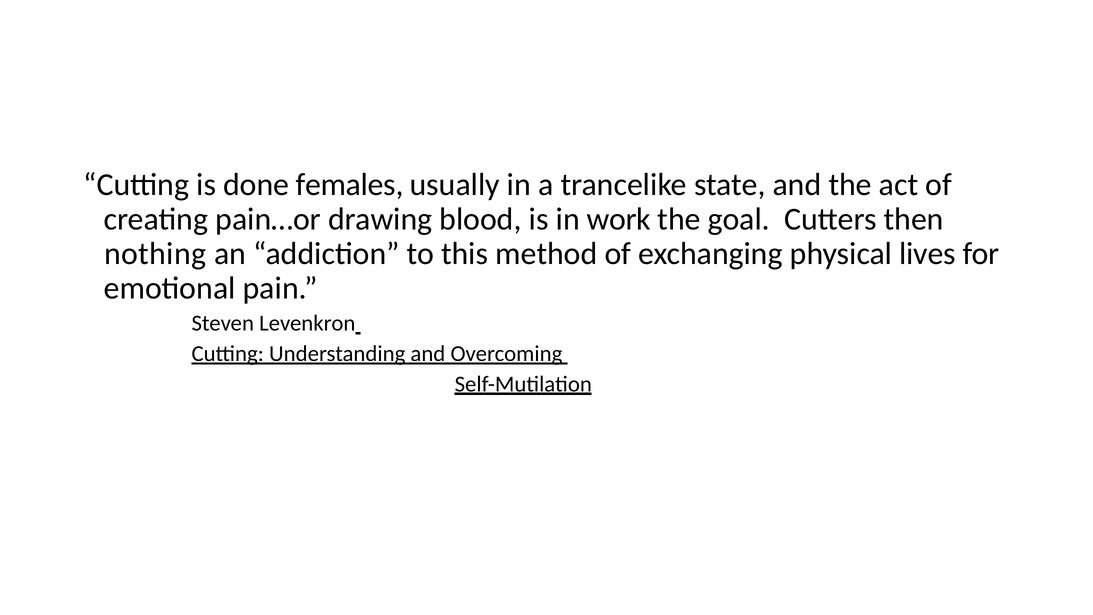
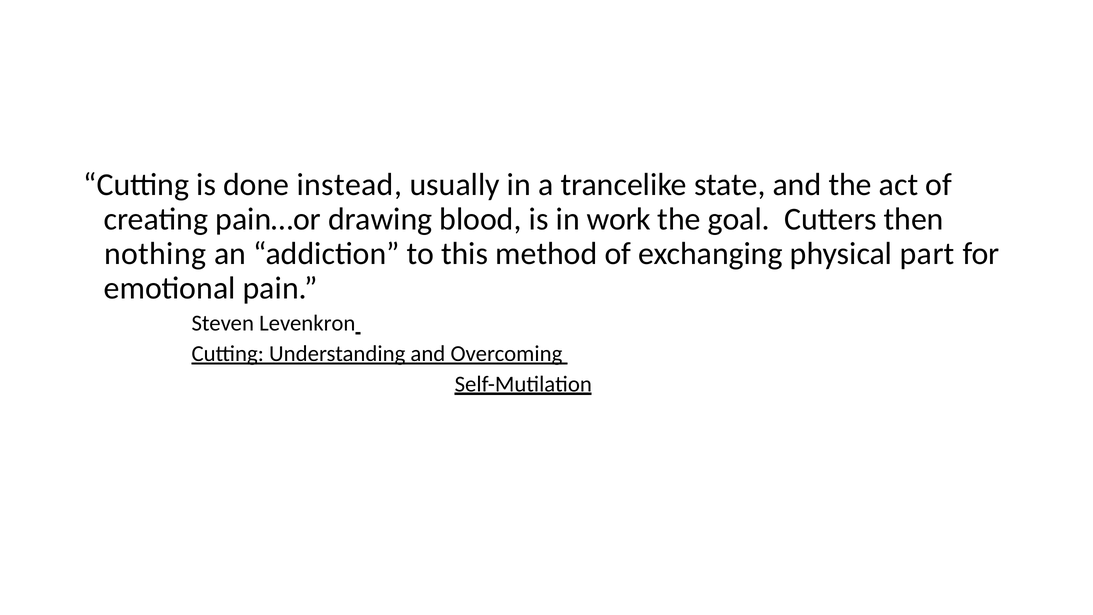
females: females -> instead (349, 185)
lives: lives -> part (927, 254)
